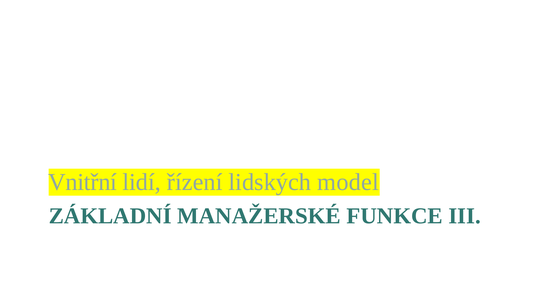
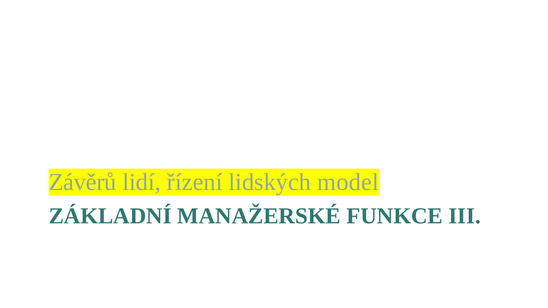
Vnitřní: Vnitřní -> Závěrů (83, 182)
